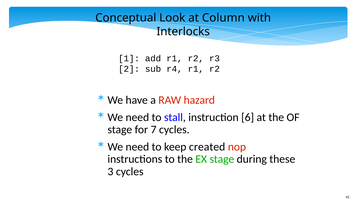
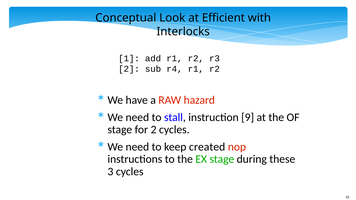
Column: Column -> Efficient (223, 18)
6: 6 -> 9 (248, 117)
for 7: 7 -> 2 (154, 130)
